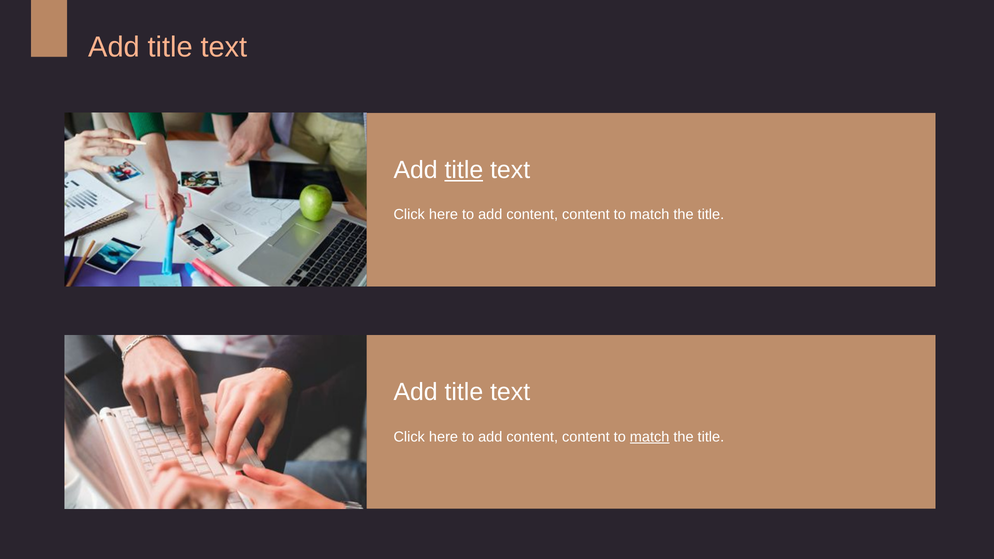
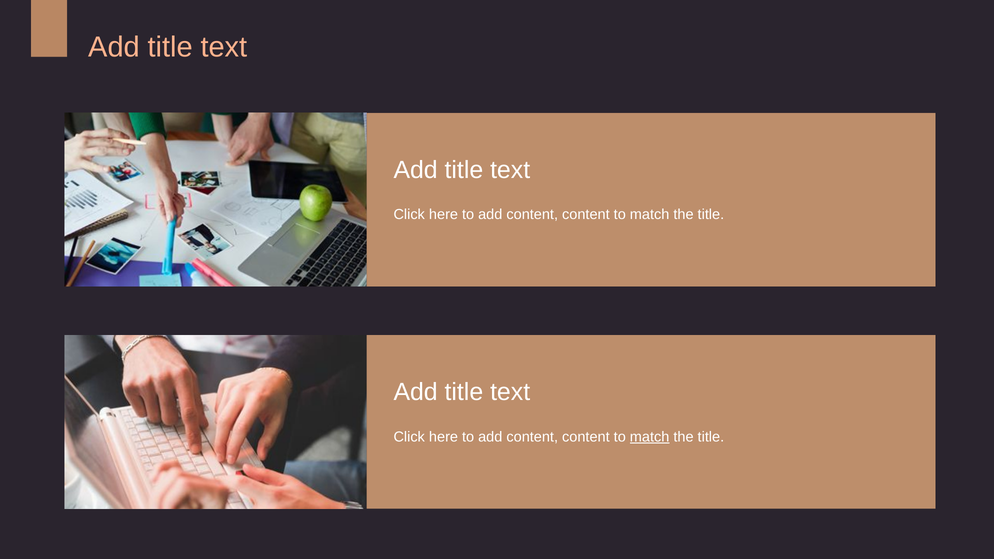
title underline: present -> none (464, 170)
